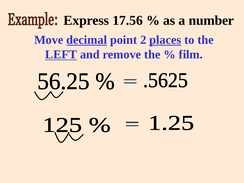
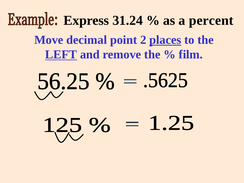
17.56: 17.56 -> 31.24 (128, 20)
number: number -> percent (211, 20)
decimal underline: present -> none (87, 40)
